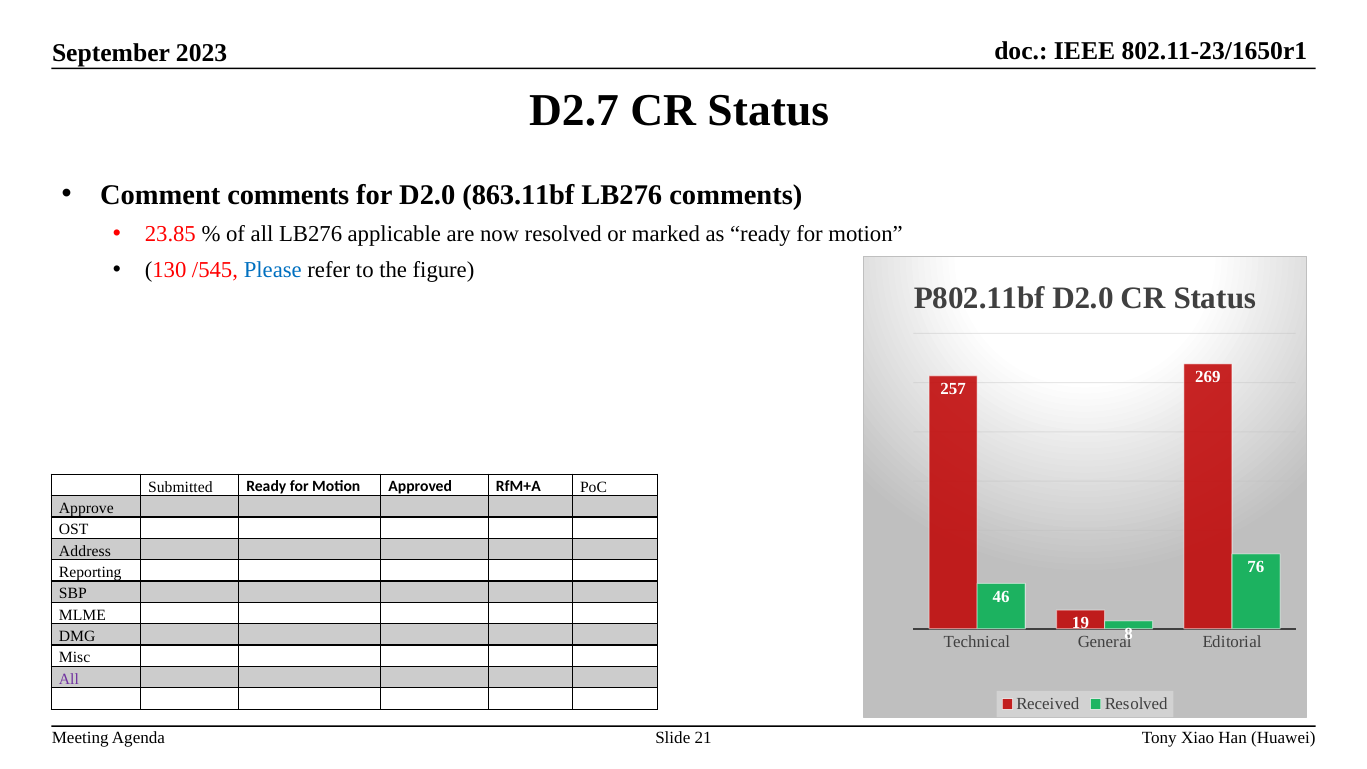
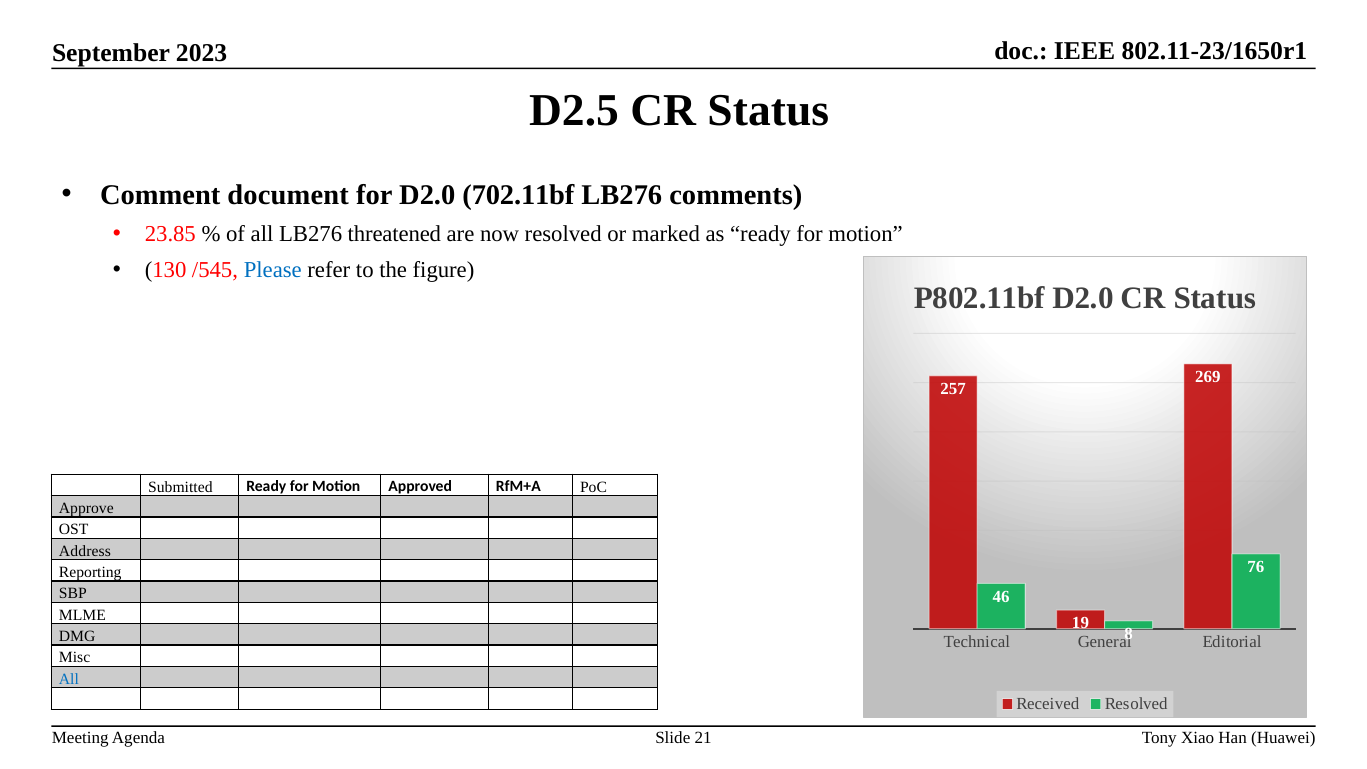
D2.7: D2.7 -> D2.5 (574, 110)
Comment comments: comments -> document (288, 195)
863.11bf: 863.11bf -> 702.11bf (518, 195)
applicable: applicable -> threatened (394, 234)
All colour: purple -> blue (69, 679)
